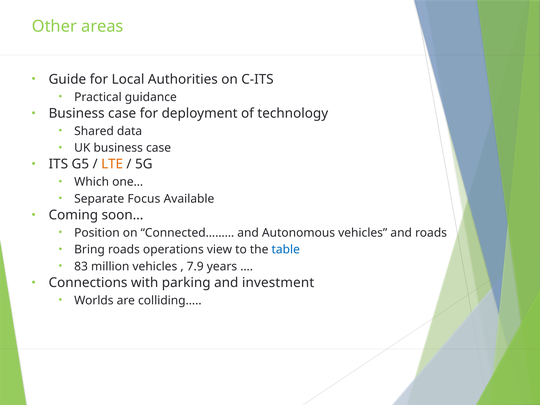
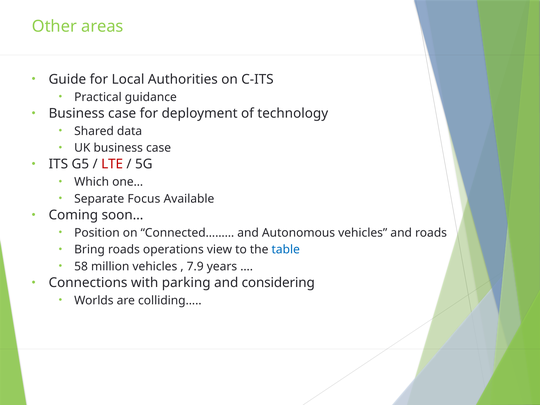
LTE colour: orange -> red (112, 164)
83: 83 -> 58 (81, 266)
investment: investment -> considering (278, 283)
